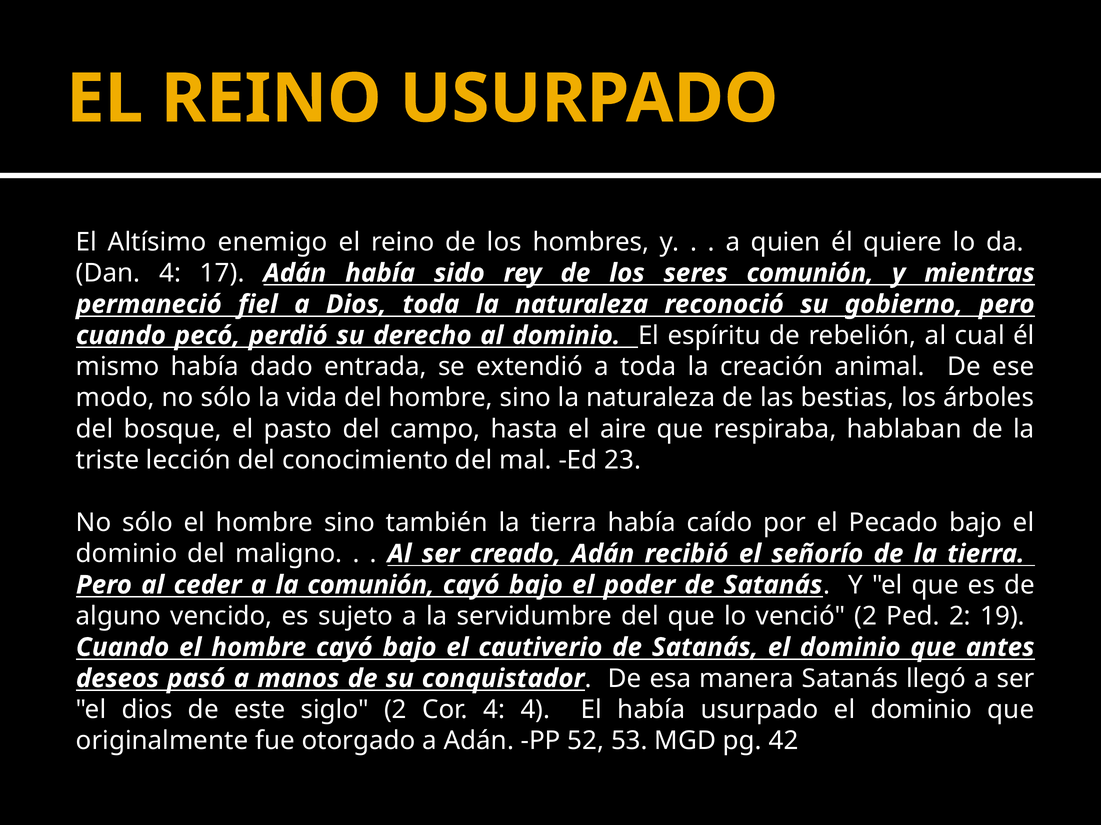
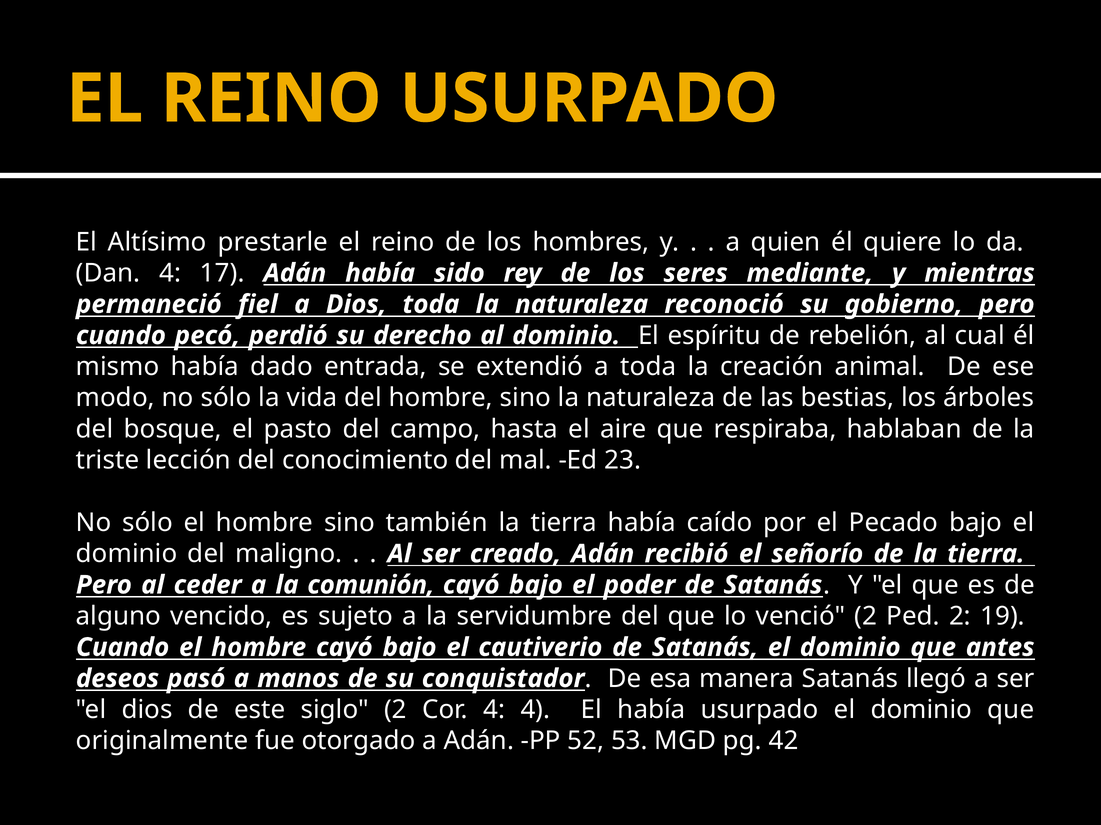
enemigo: enemigo -> prestarle (273, 242)
seres comunión: comunión -> mediante (810, 273)
